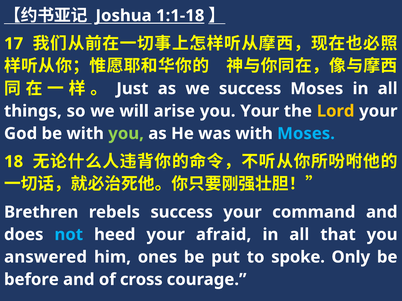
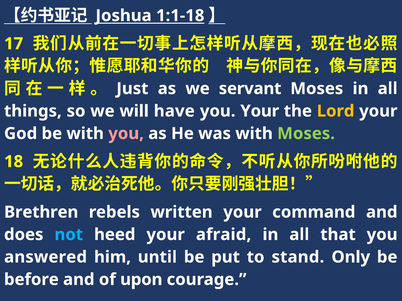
we success: success -> servant (250, 89)
arise: arise -> have (174, 111)
you colour: light green -> pink (126, 134)
Moses colour: light blue -> light green (306, 134)
rebels success: success -> written (182, 212)
ones: ones -> until (157, 257)
spoke: spoke -> stand (298, 257)
cross: cross -> upon (141, 280)
